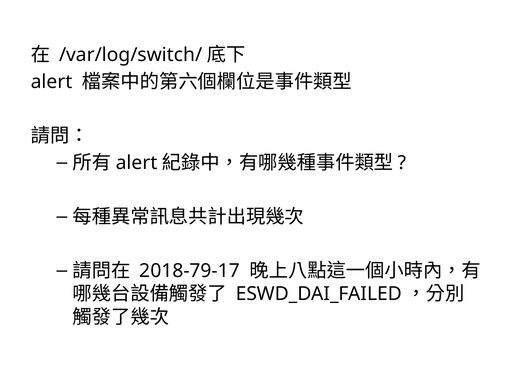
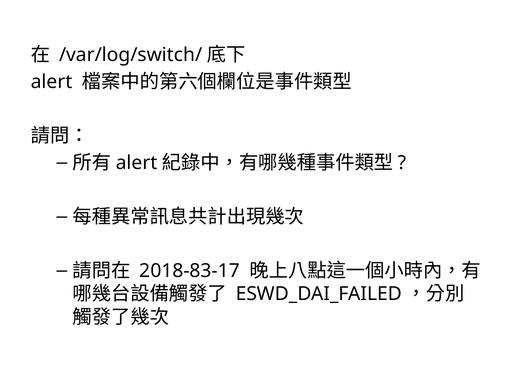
2018-79-17: 2018-79-17 -> 2018-83-17 (190, 271)
